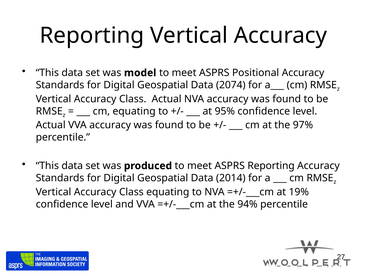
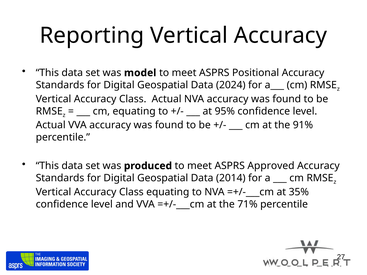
2074: 2074 -> 2024 (231, 85)
97%: 97% -> 91% (303, 125)
ASPRS Reporting: Reporting -> Approved (271, 166)
19%: 19% -> 35% (299, 192)
94%: 94% -> 71% (247, 204)
